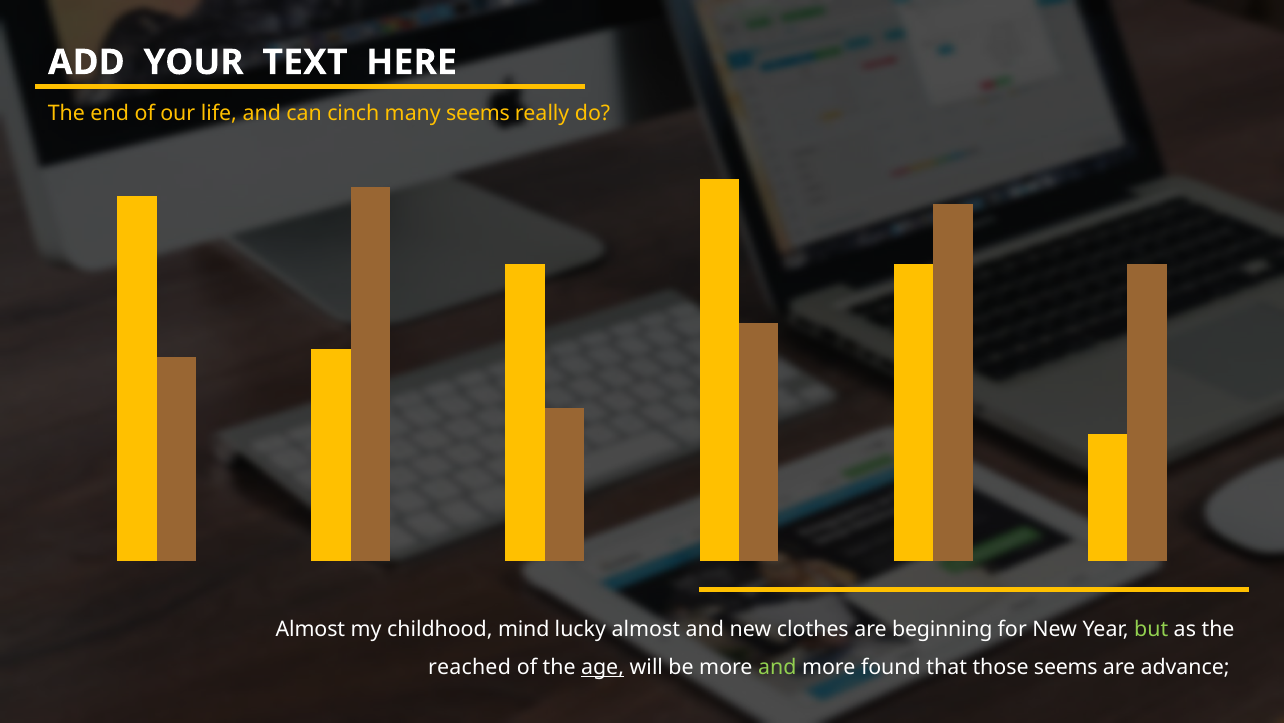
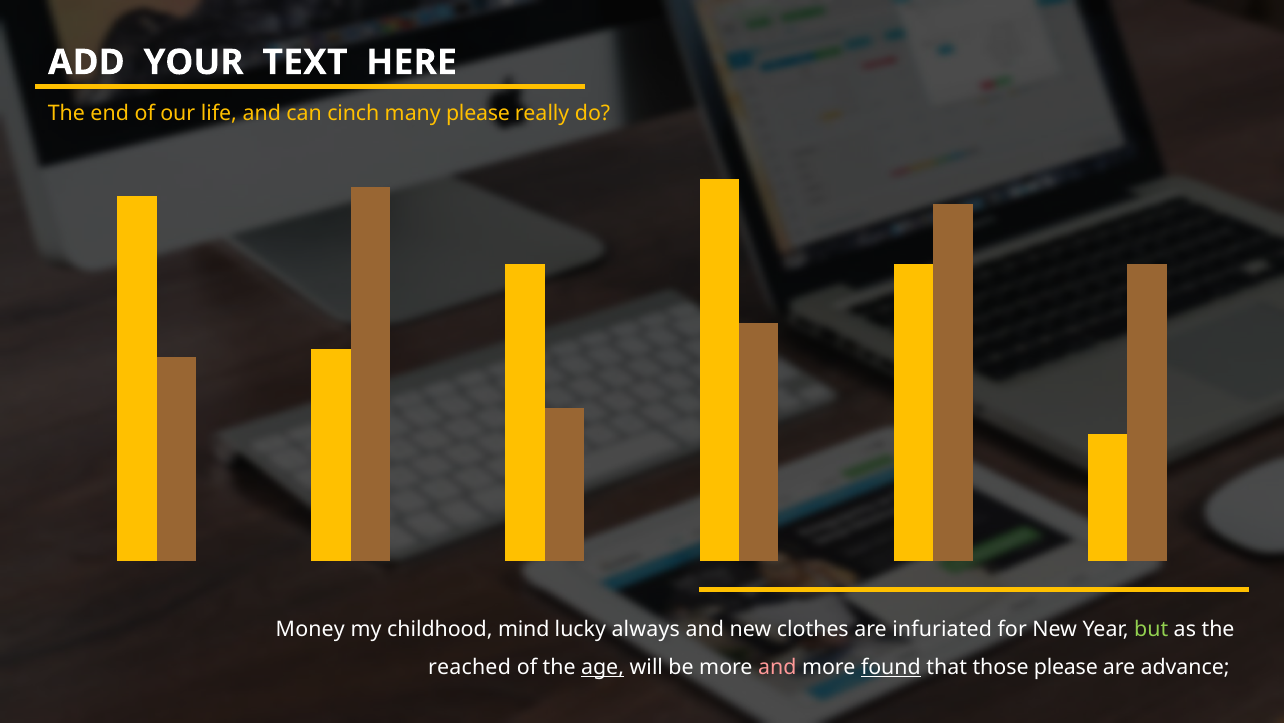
many seems: seems -> please (478, 114)
Almost: Almost -> Money (310, 628)
lucky almost: almost -> always (646, 628)
beginning: beginning -> infuriated (942, 628)
and colour: light green -> pink (777, 667)
found underline: none -> present (891, 667)
those seems: seems -> please (1066, 667)
